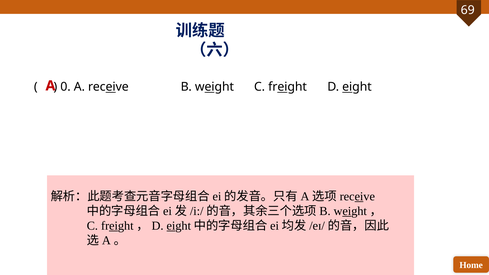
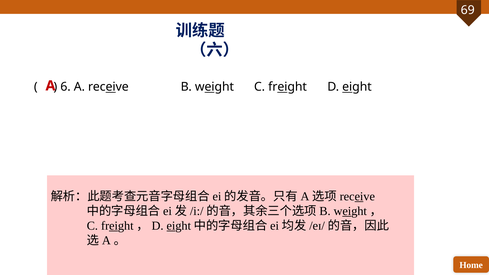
0: 0 -> 6 (66, 87)
